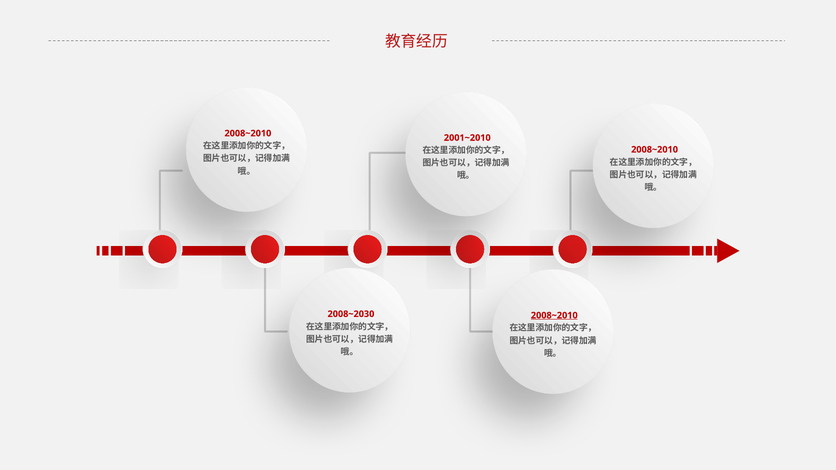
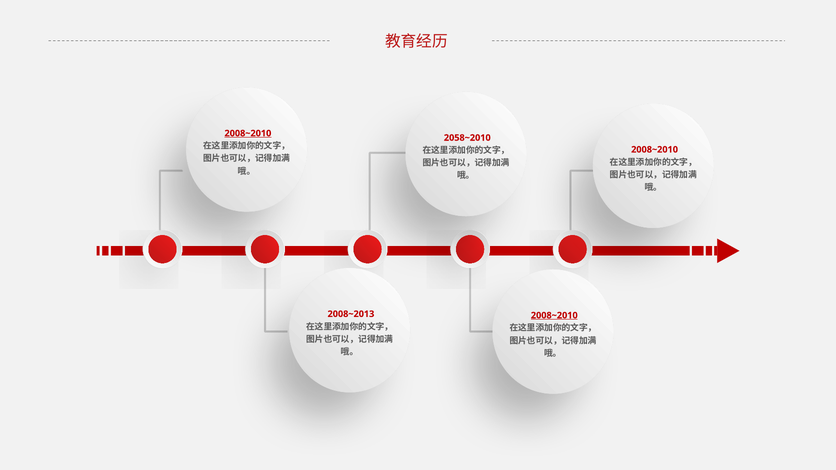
2008~2010 underline: none -> present (248, 133)
2001~2010: 2001~2010 -> 2058~2010 (467, 138)
2008~2030: 2008~2030 -> 2008~2013 (351, 314)
